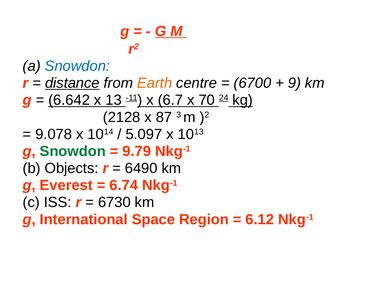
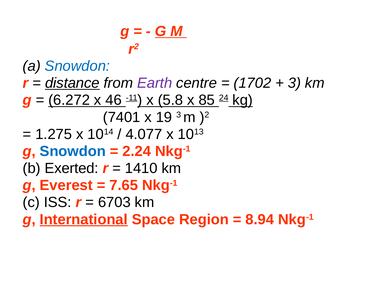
Earth colour: orange -> purple (155, 83)
6700: 6700 -> 1702 (252, 83)
9: 9 -> 3 (294, 83)
6.642: 6.642 -> 6.272 (69, 100)
13: 13 -> 46 (114, 100)
6.7: 6.7 -> 5.8 (170, 100)
70: 70 -> 85 (207, 100)
2128: 2128 -> 7401 (122, 117)
87: 87 -> 19 (164, 117)
9.078: 9.078 -> 1.275 (54, 134)
5.097: 5.097 -> 4.077 (144, 134)
Snowdon colour: green -> blue (73, 152)
9.79: 9.79 -> 2.24 (137, 152)
Objects: Objects -> Exerted (72, 169)
6490: 6490 -> 1410 (141, 169)
6.74: 6.74 -> 7.65 (124, 186)
6730: 6730 -> 6703 (114, 203)
International underline: none -> present (84, 220)
6.12: 6.12 -> 8.94 (260, 220)
